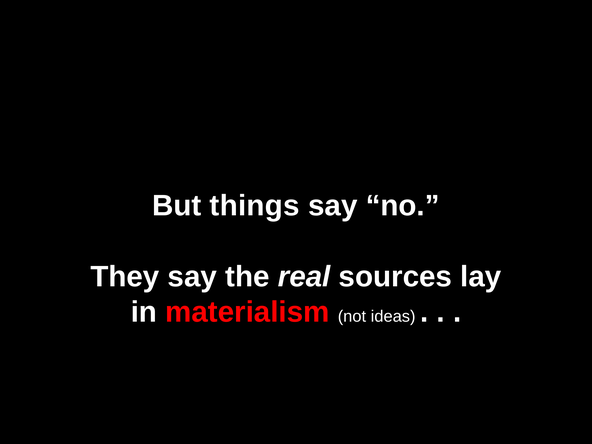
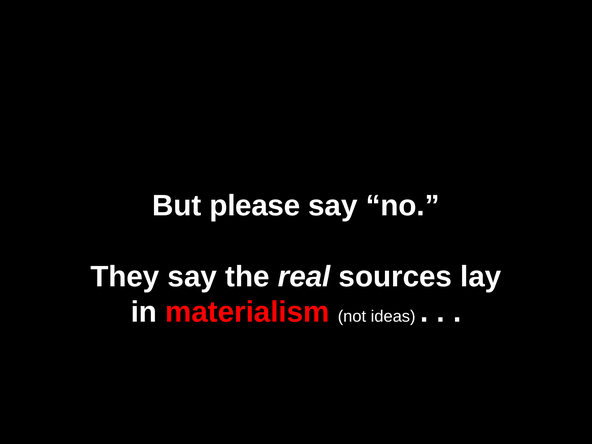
things: things -> please (255, 206)
